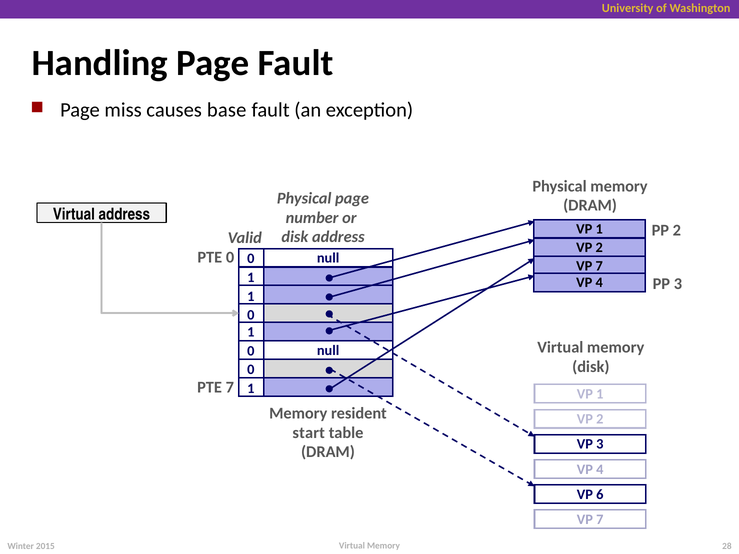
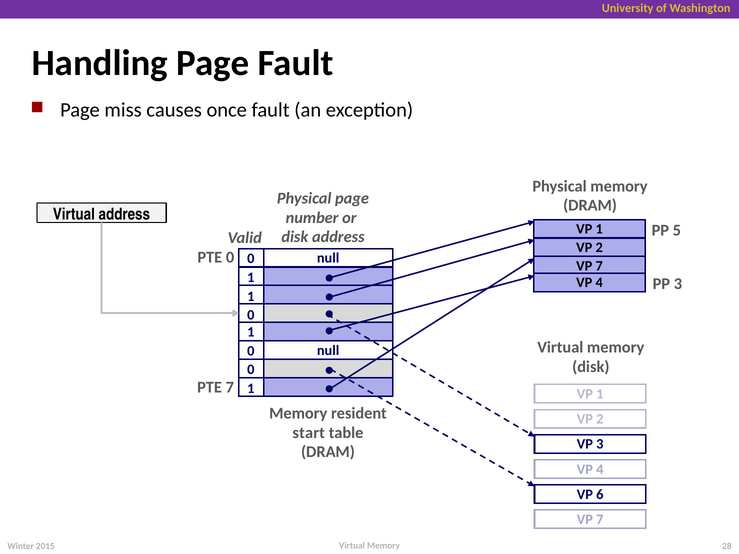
base: base -> once (227, 110)
PP 2: 2 -> 5 (677, 231)
